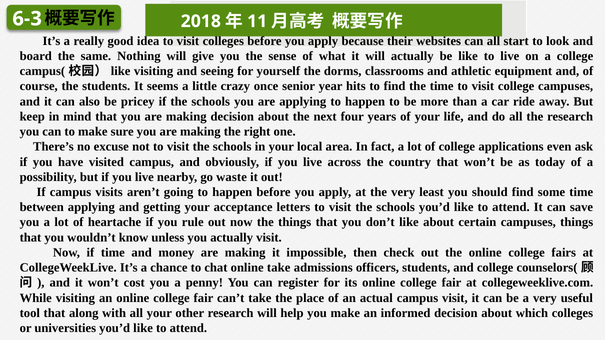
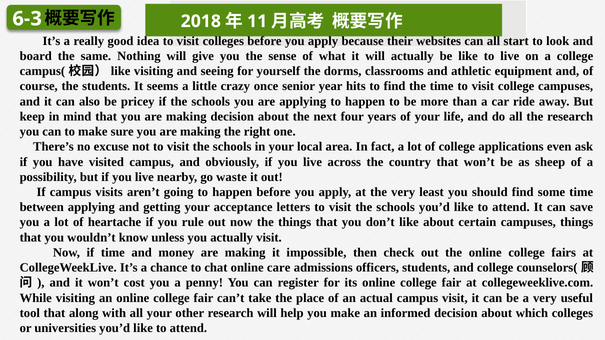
today: today -> sheep (550, 162)
online take: take -> care (279, 268)
